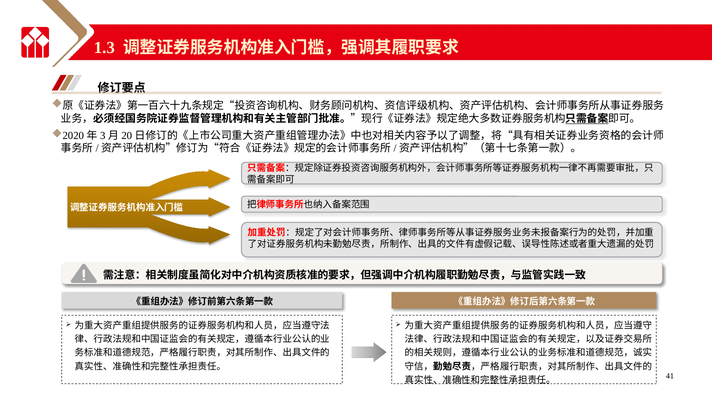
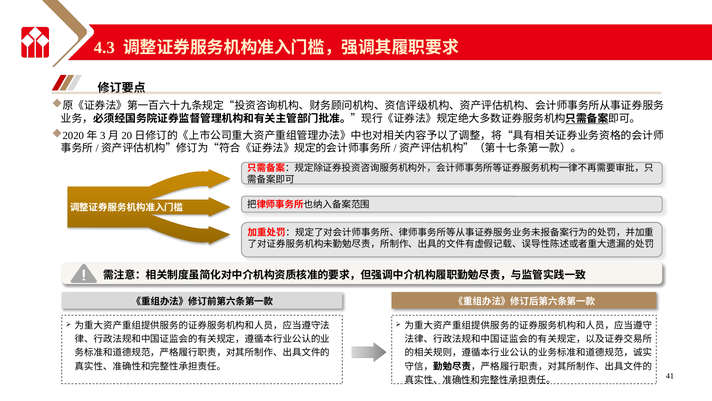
1.3: 1.3 -> 4.3 (104, 47)
